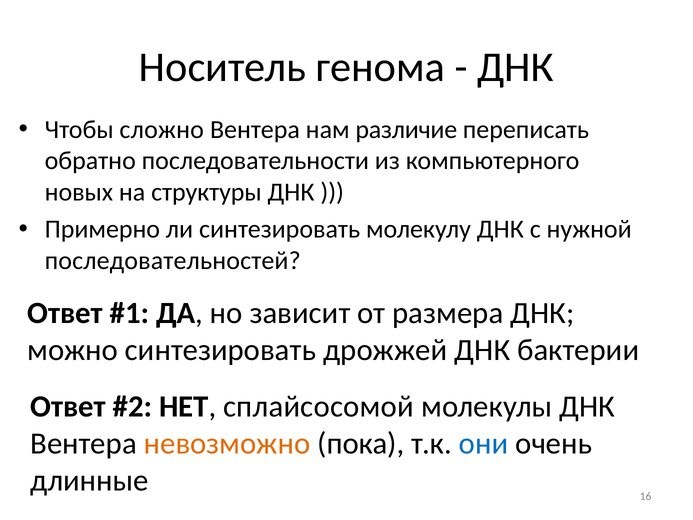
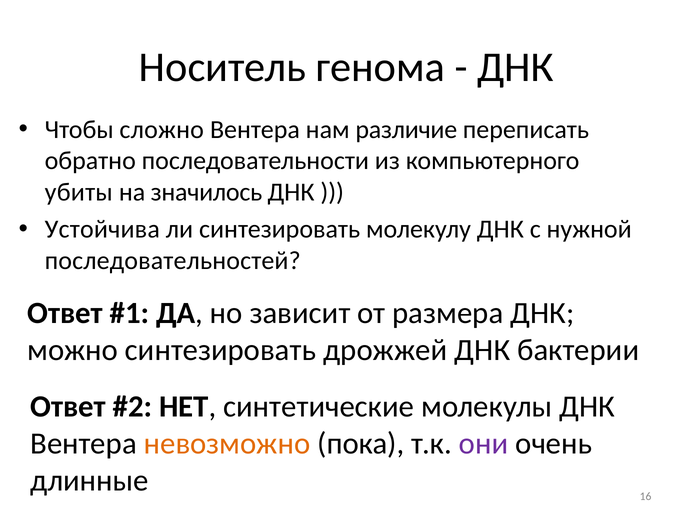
новых: новых -> убиты (79, 192)
структуры: структуры -> значилось (207, 192)
Примерно: Примерно -> Устойчива (102, 229)
сплайсосомой: сплайсосомой -> синтетические (319, 406)
они colour: blue -> purple (484, 443)
